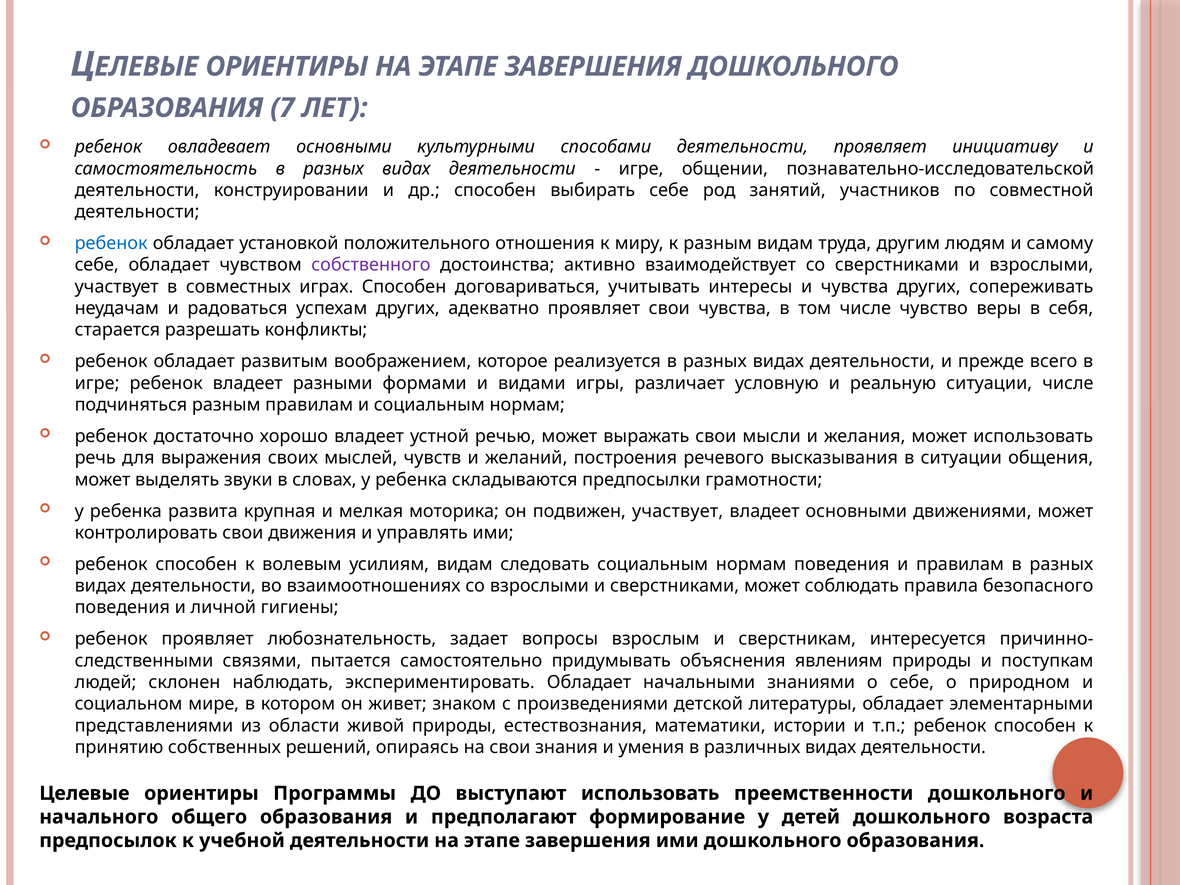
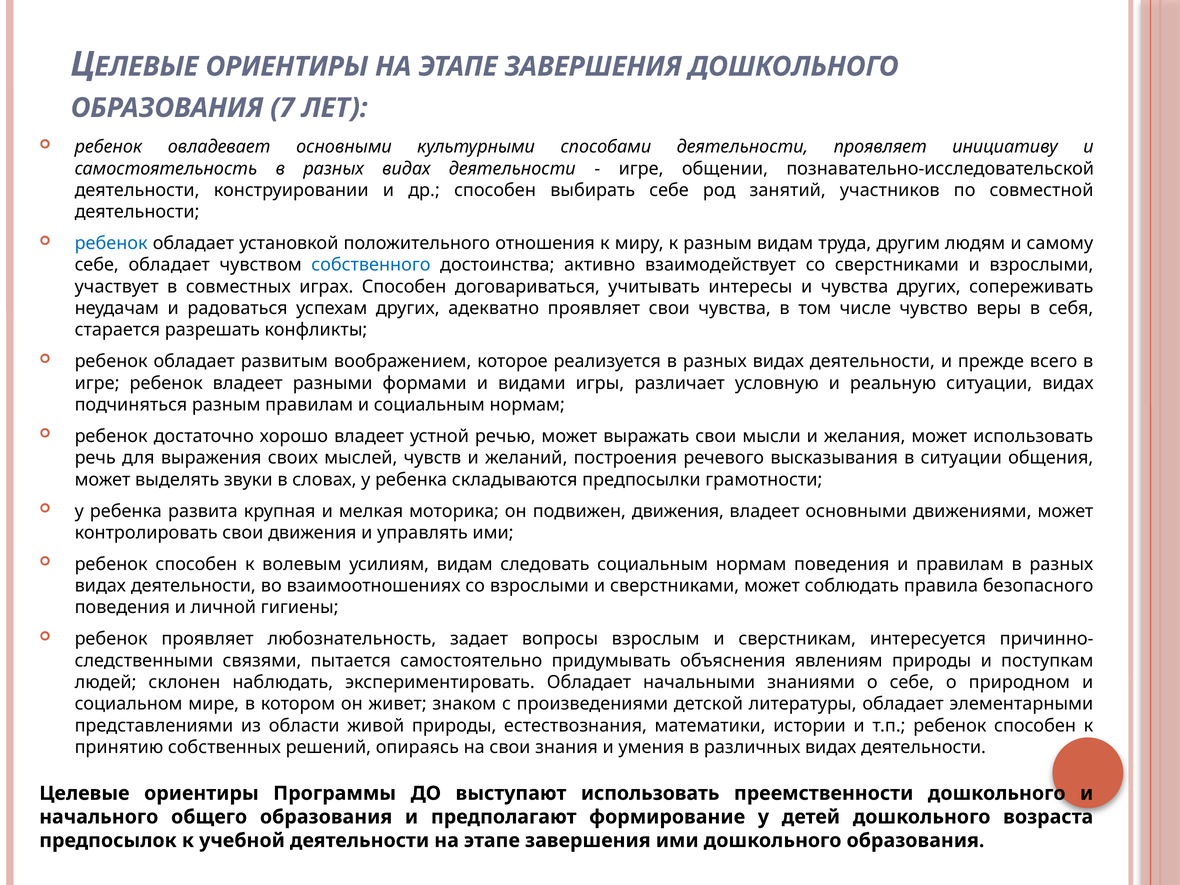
собственного colour: purple -> blue (371, 265)
ситуации числе: числе -> видах (1068, 383)
подвижен участвует: участвует -> движения (678, 511)
